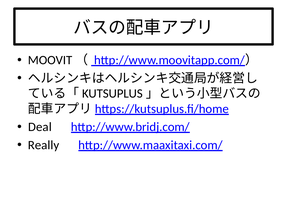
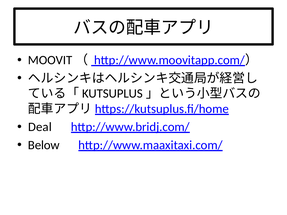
Really: Really -> Below (44, 145)
